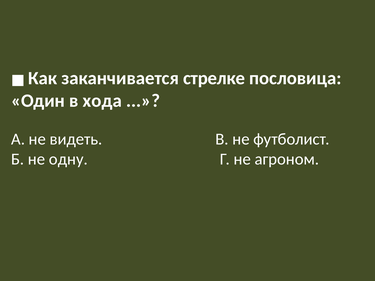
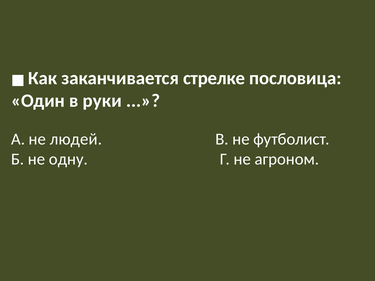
хода: хода -> руки (102, 101)
видеть: видеть -> людей (76, 139)
